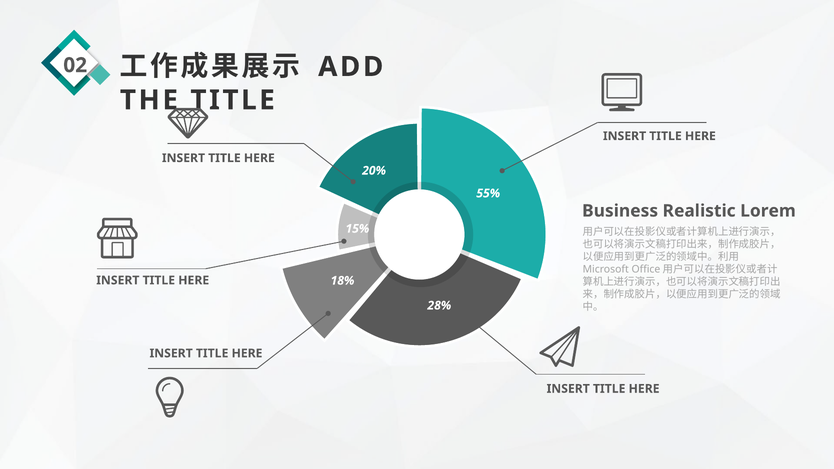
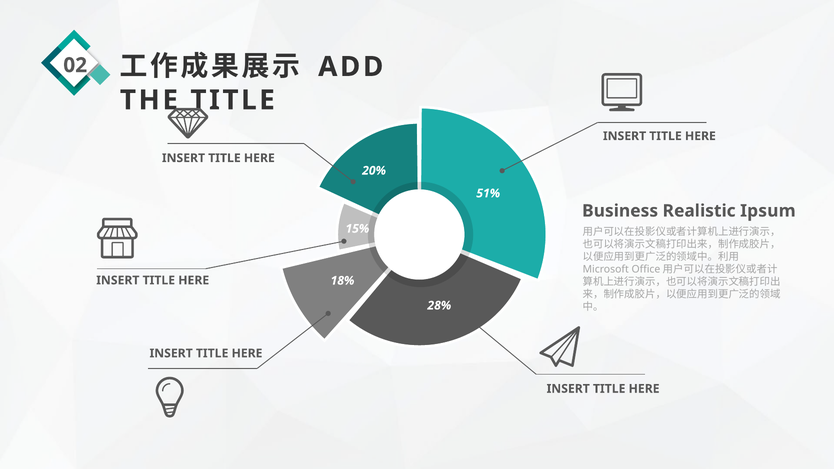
55%: 55% -> 51% (488, 193)
Lorem: Lorem -> Ipsum (768, 211)
